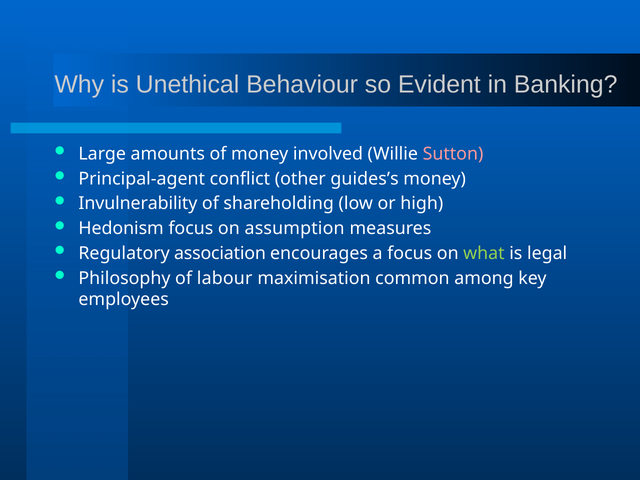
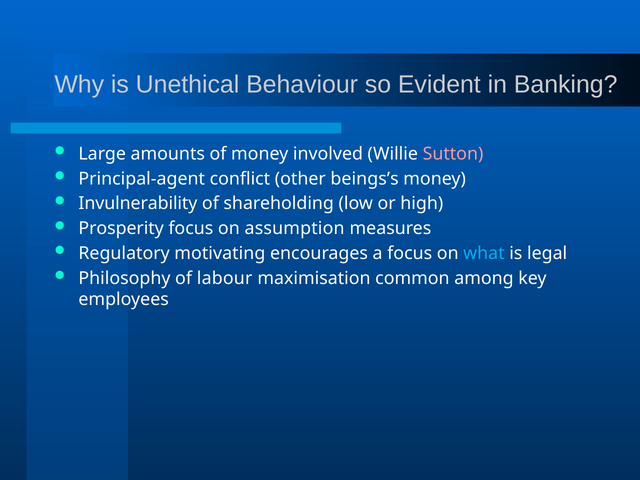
guides’s: guides’s -> beings’s (365, 179)
Hedonism: Hedonism -> Prosperity (121, 228)
association: association -> motivating (220, 253)
what colour: light green -> light blue (484, 253)
